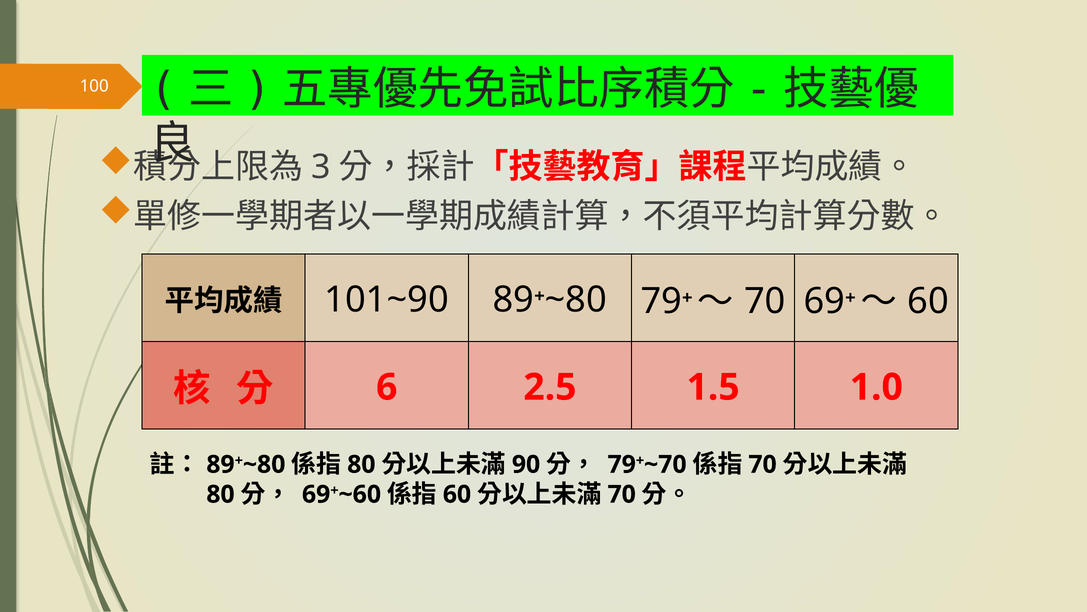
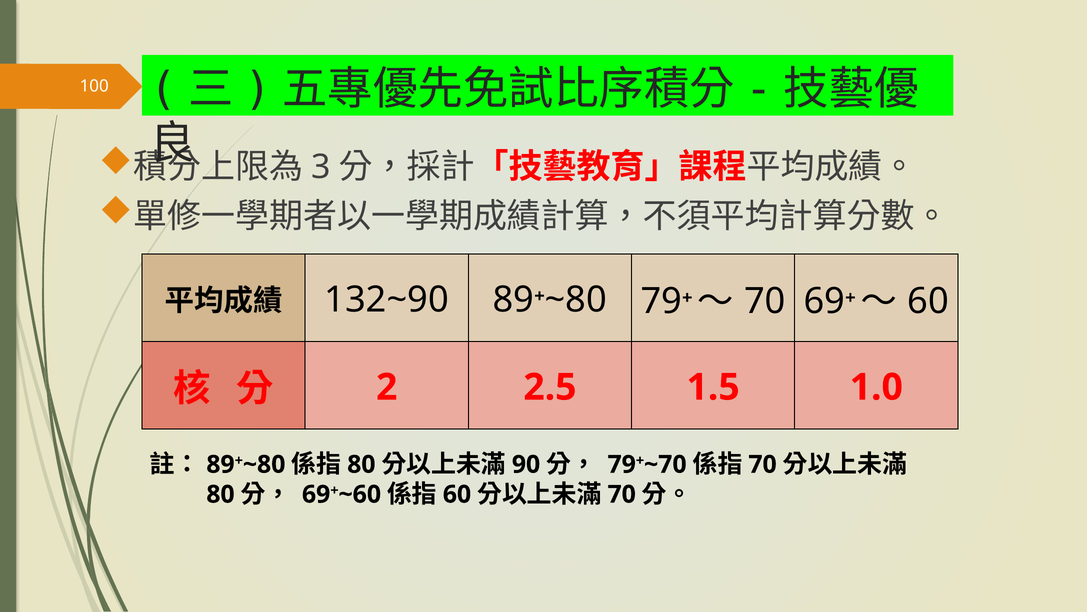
101~90: 101~90 -> 132~90 (387, 299)
6: 6 -> 2 (387, 387)
